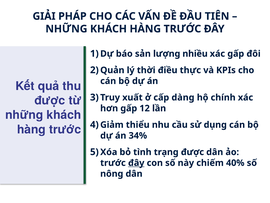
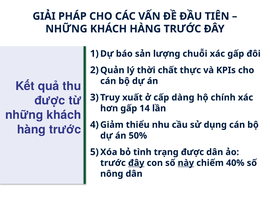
nhiều: nhiều -> chuỗi (195, 54)
điều: điều -> chất (168, 70)
12: 12 -> 14 (145, 108)
34%: 34% -> 50% (138, 135)
này underline: none -> present (186, 163)
